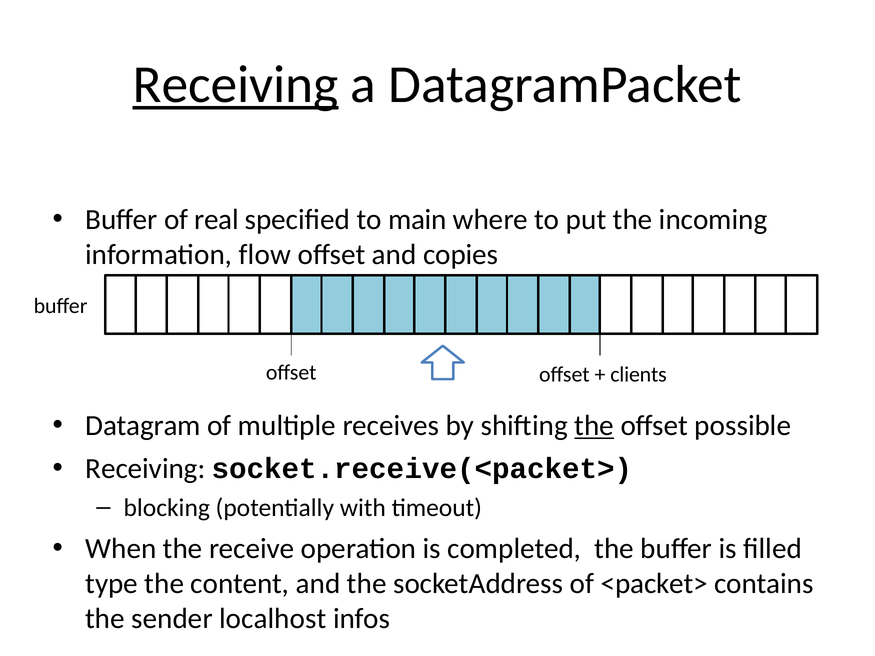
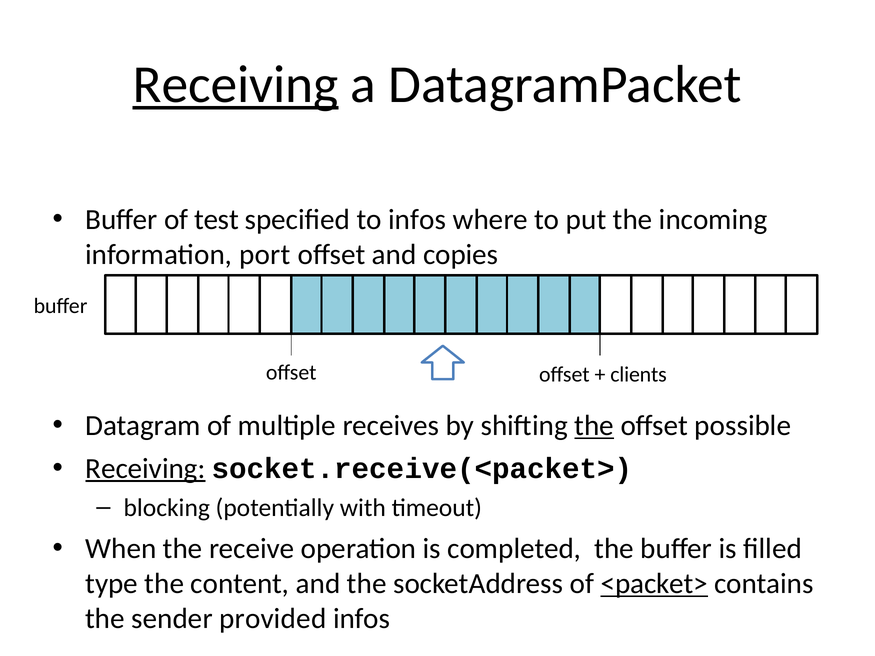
real: real -> test (217, 220)
to main: main -> infos (417, 220)
flow: flow -> port (265, 255)
Receiving underline: none -> present (145, 469)
<packet> underline: none -> present (654, 584)
localhost: localhost -> provided (273, 619)
